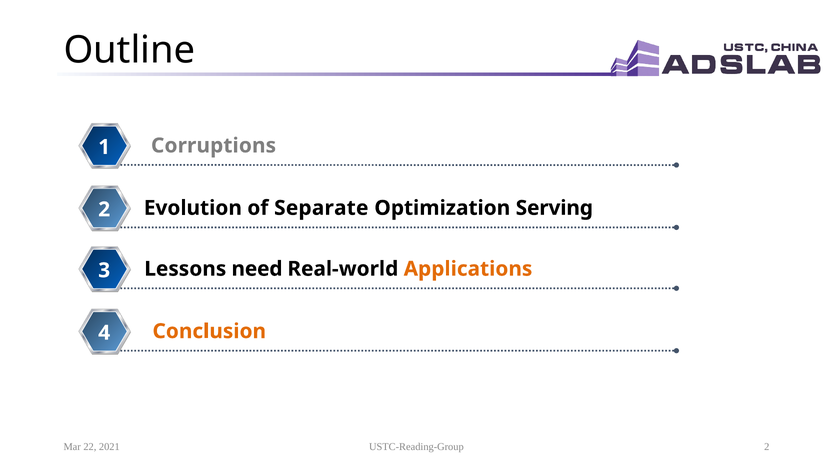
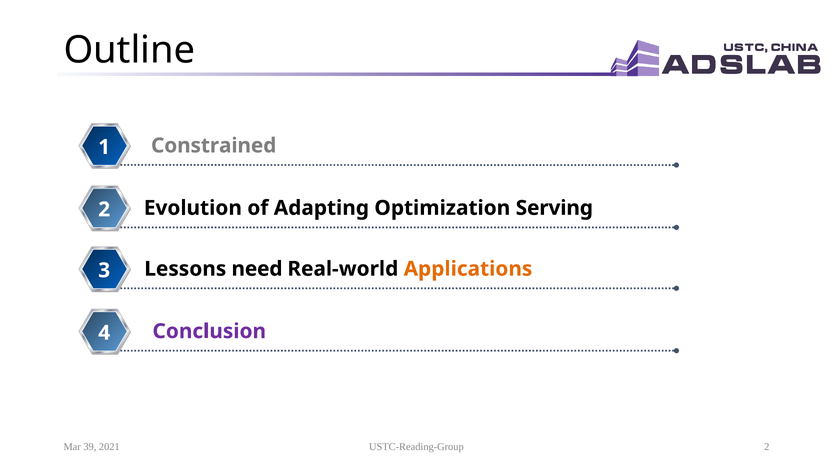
Corruptions: Corruptions -> Constrained (214, 146)
Separate: Separate -> Adapting (321, 208)
Conclusion colour: orange -> purple (209, 332)
22: 22 -> 39 (90, 447)
